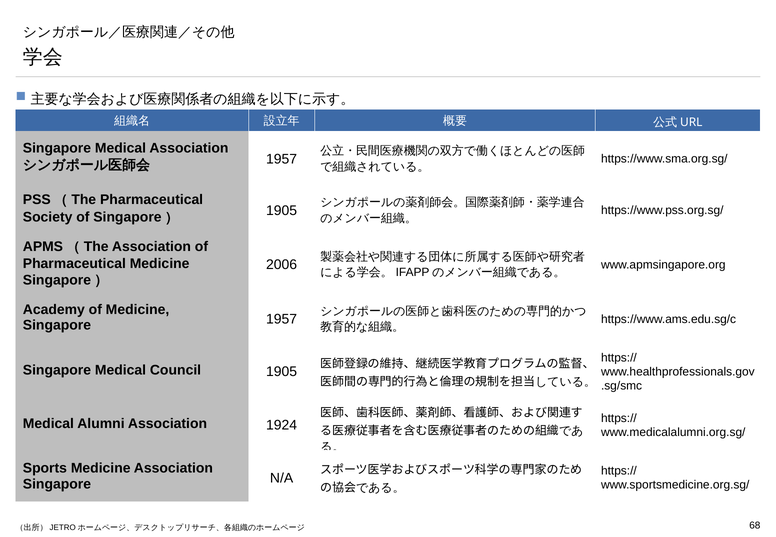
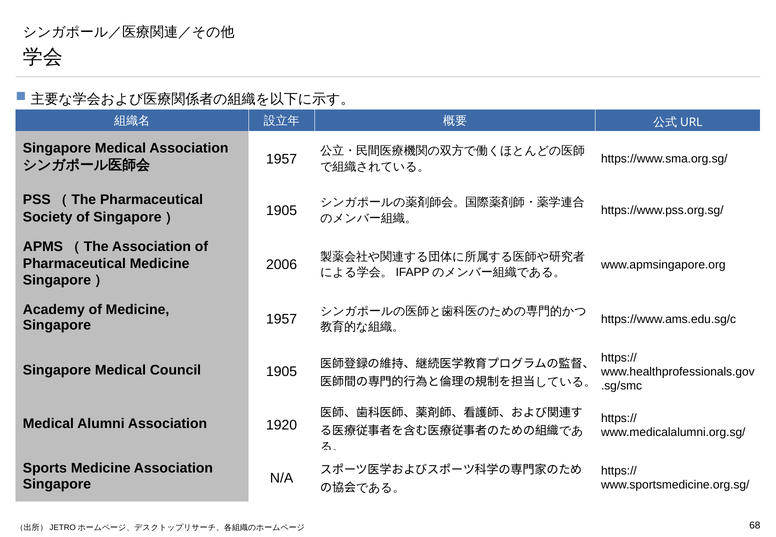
1924: 1924 -> 1920 (282, 426)
